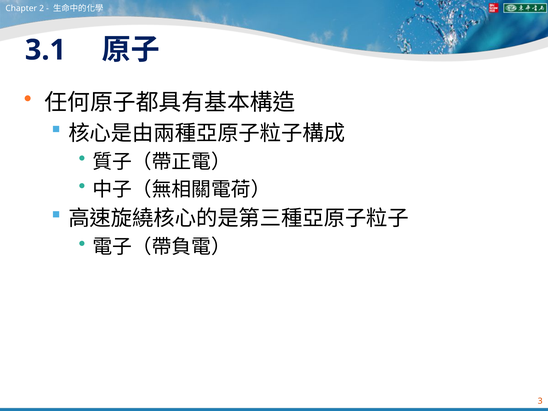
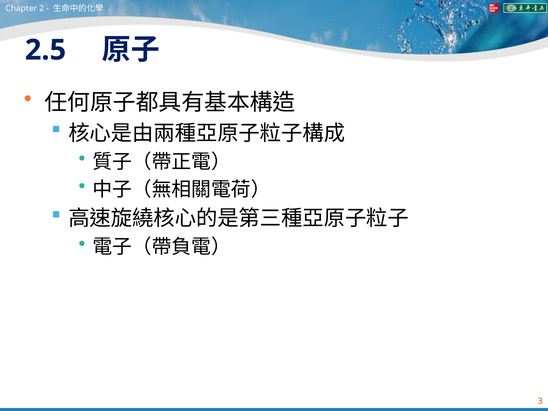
3.1: 3.1 -> 2.5 (45, 50)
